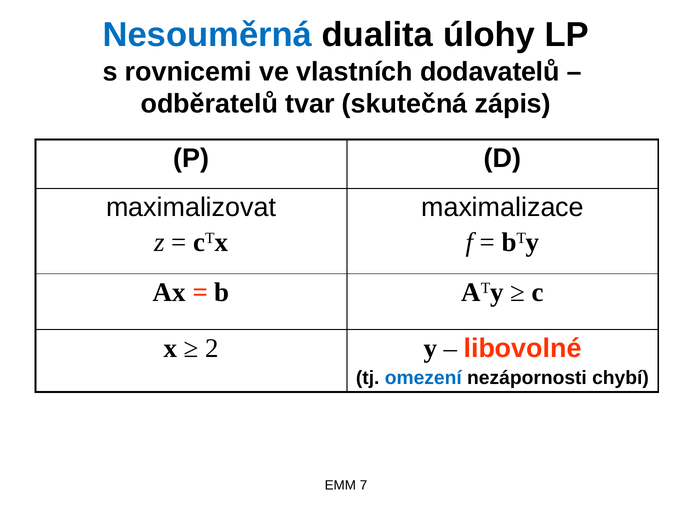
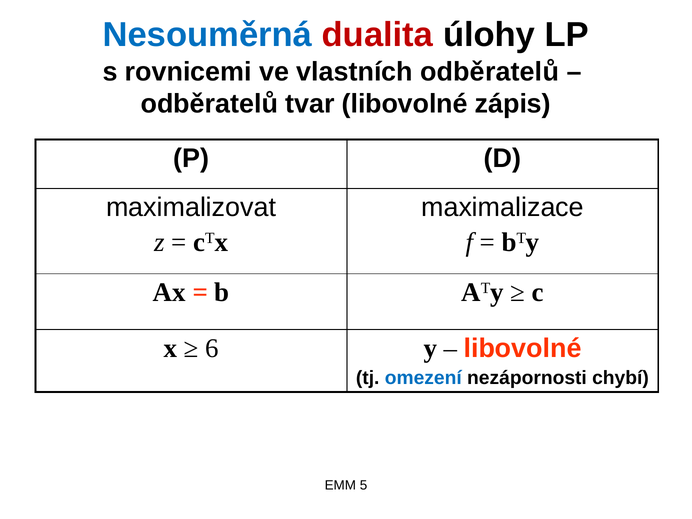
dualita colour: black -> red (377, 35)
vlastních dodavatelů: dodavatelů -> odběratelů (490, 72)
tvar skutečná: skutečná -> libovolné (405, 104)
2: 2 -> 6 (212, 348)
7: 7 -> 5 (364, 485)
